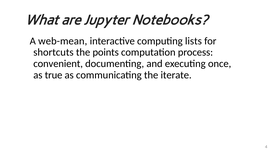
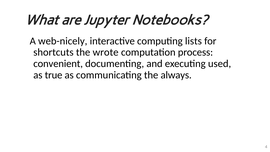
web-mean: web-mean -> web-nicely (63, 41)
points: points -> wrote (106, 52)
once: once -> used (220, 64)
iterate: iterate -> always (176, 75)
